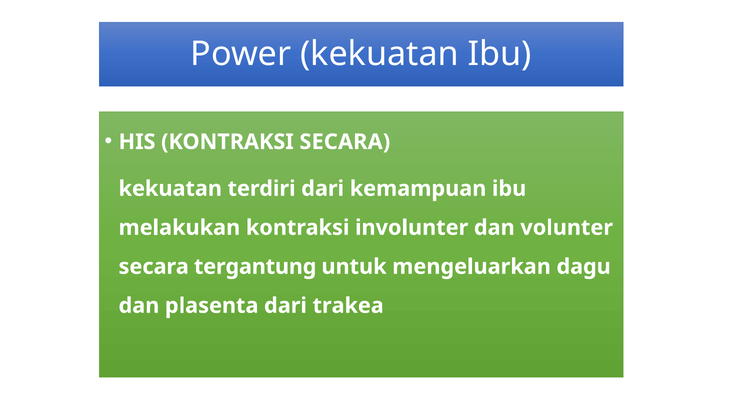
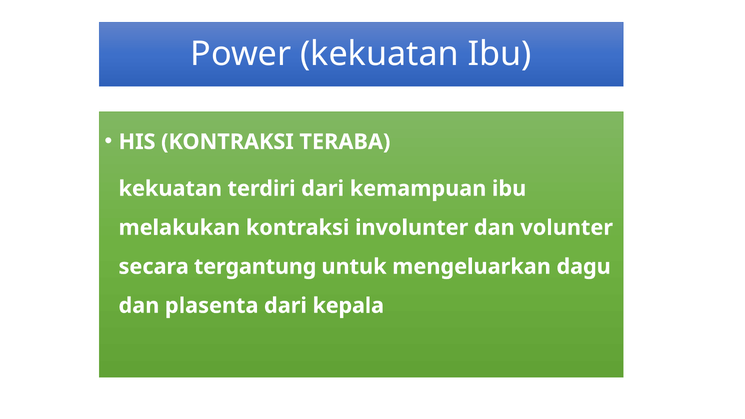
KONTRAKSI SECARA: SECARA -> TERABA (345, 142)
trakea: trakea -> kepala (348, 306)
